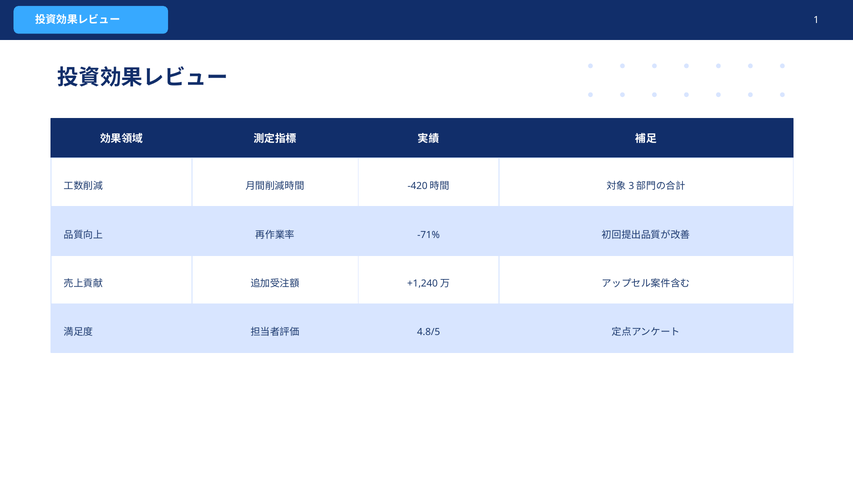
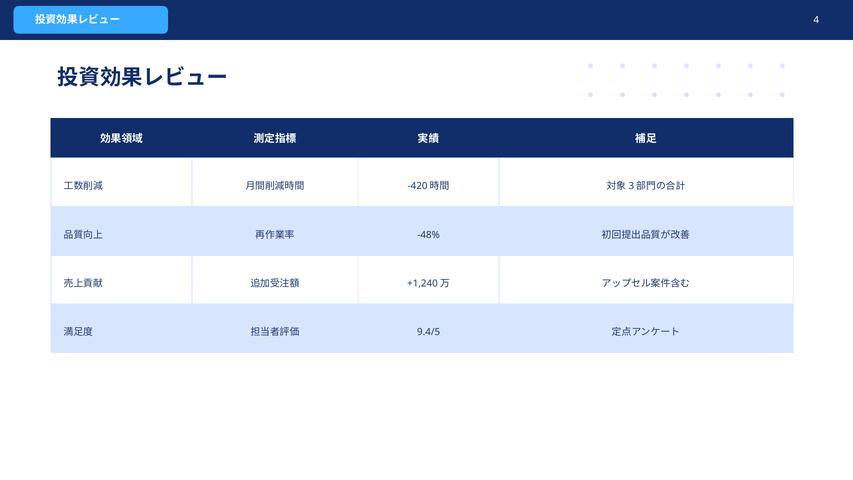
1: 1 -> 4 (816, 20)
-71%: -71% -> -48% (429, 235)
4.8/5: 4.8/5 -> 9.4/5 (429, 332)
